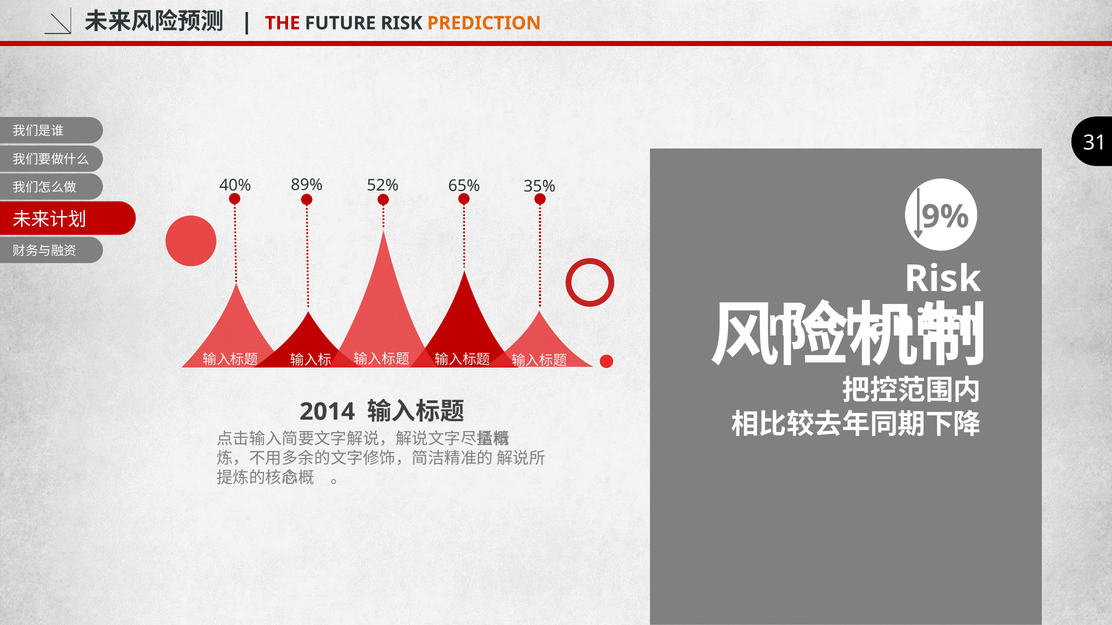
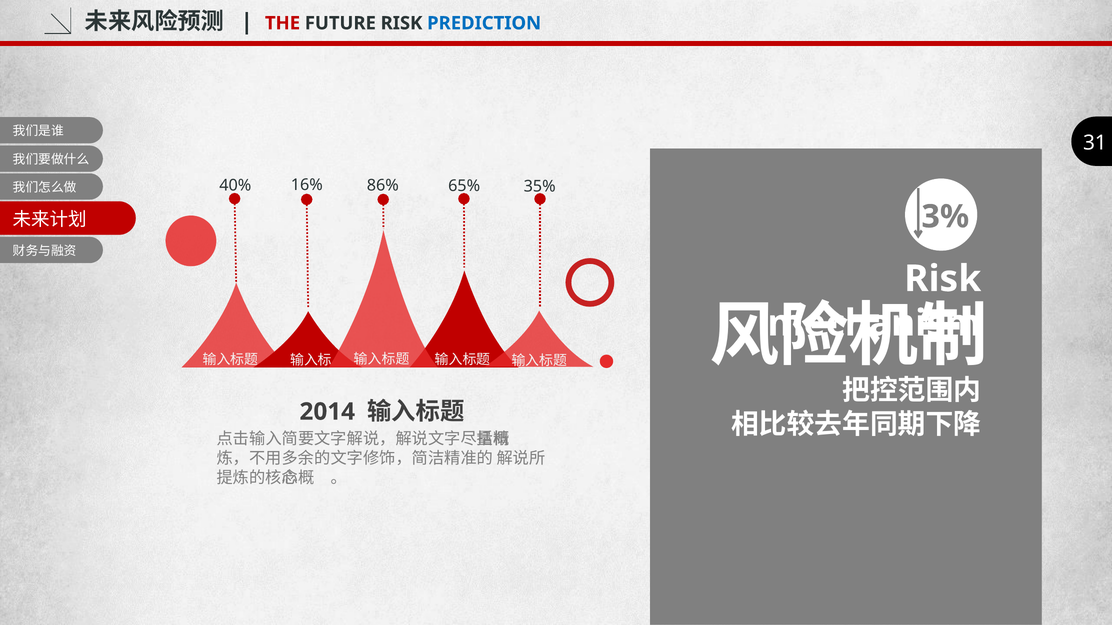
PREDICTION colour: orange -> blue (484, 23)
52%: 52% -> 86% (383, 186)
89%: 89% -> 16% (307, 185)
9%: 9% -> 3% (945, 217)
